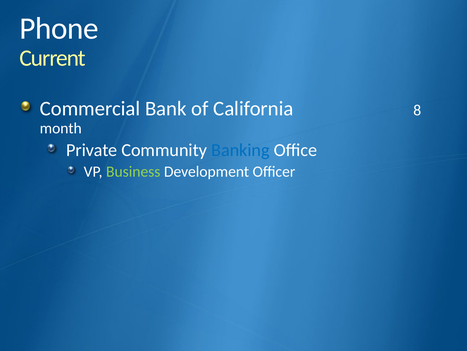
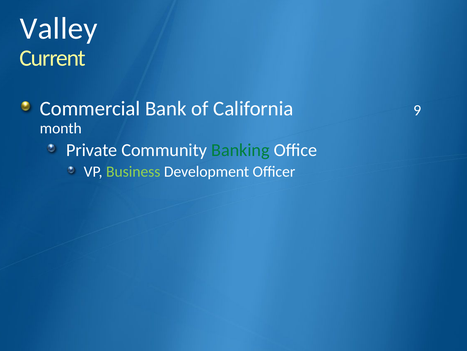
Phone: Phone -> Valley (59, 28)
8: 8 -> 9 (417, 110)
Banking colour: blue -> green (240, 150)
